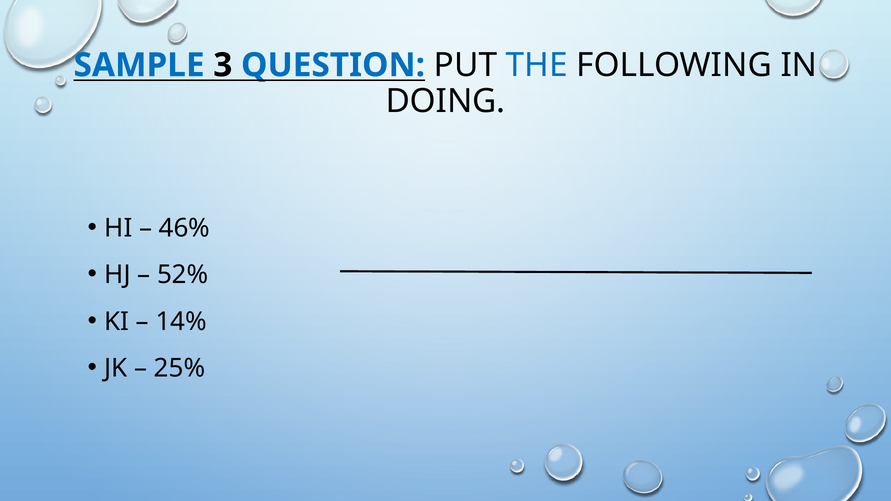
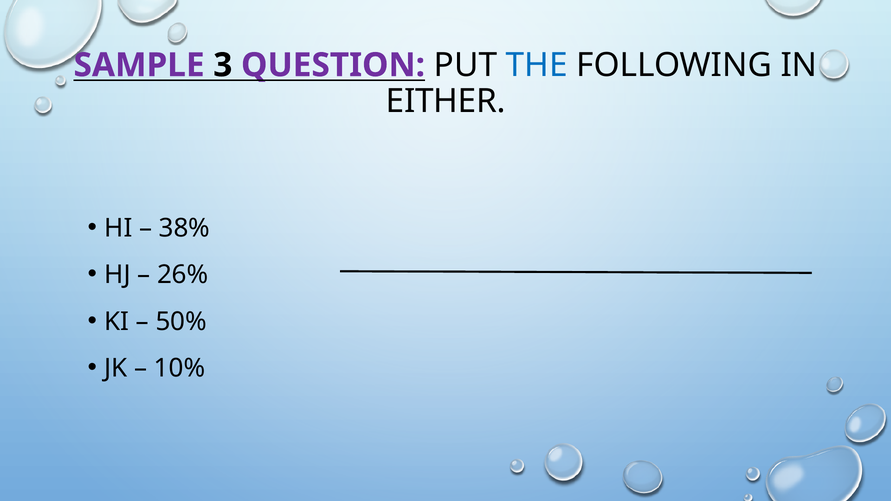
SAMPLE colour: blue -> purple (139, 65)
QUESTION colour: blue -> purple (333, 65)
DOING: DOING -> EITHER (446, 101)
46%: 46% -> 38% (184, 228)
52%: 52% -> 26% (183, 275)
14%: 14% -> 50% (181, 322)
25%: 25% -> 10% (180, 368)
